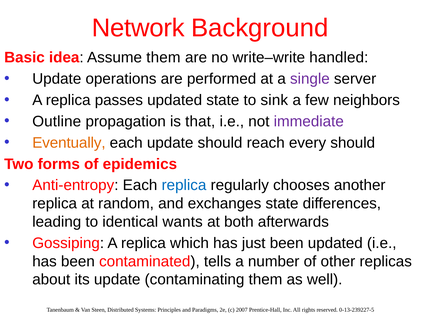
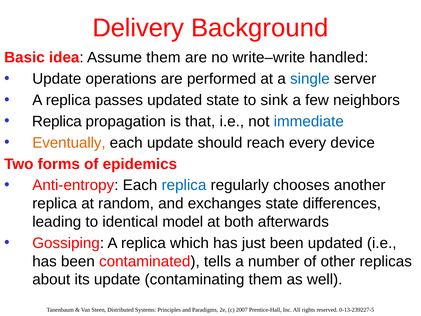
Network: Network -> Delivery (138, 28)
single colour: purple -> blue (310, 79)
Outline: Outline -> Replica (57, 121)
immediate colour: purple -> blue (309, 121)
every should: should -> device (353, 143)
wants: wants -> model (183, 222)
